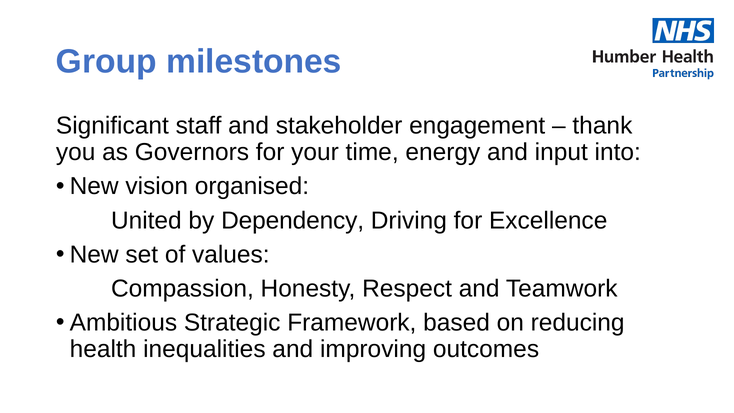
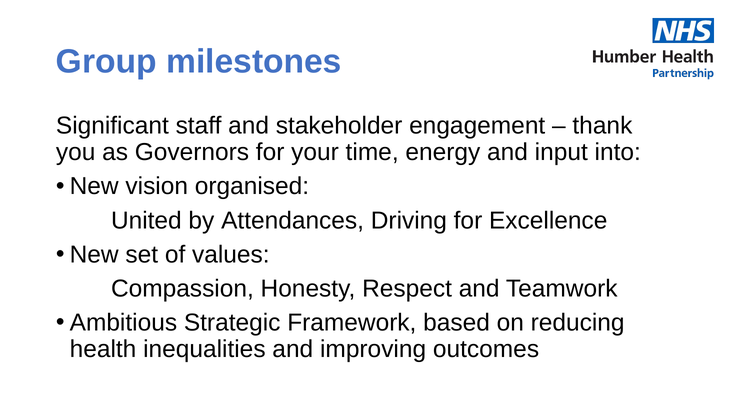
Dependency: Dependency -> Attendances (293, 220)
